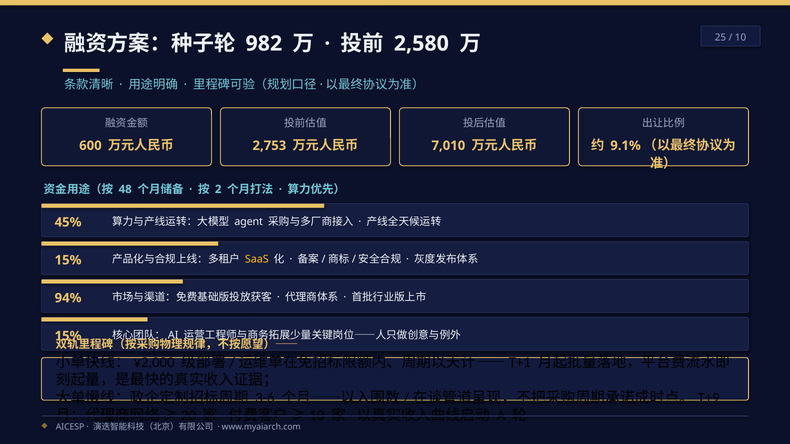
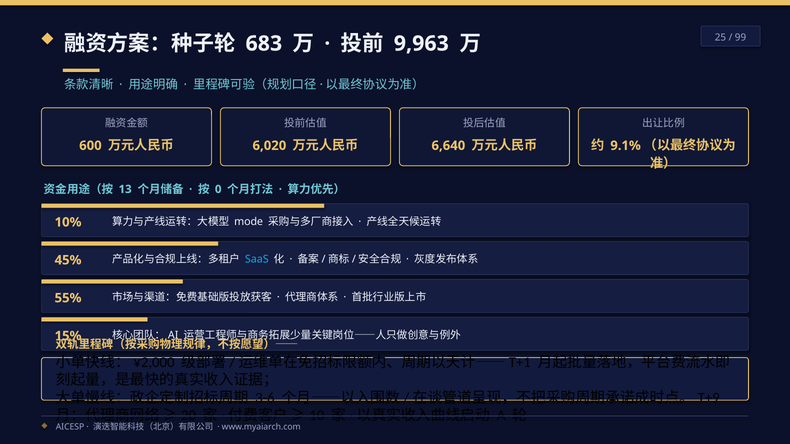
10: 10 -> 99 (741, 38)
982: 982 -> 683 (264, 44)
2,580: 2,580 -> 9,963 (421, 44)
2,753: 2,753 -> 6,020 (269, 146)
7,010: 7,010 -> 6,640 (448, 146)
48: 48 -> 13 (125, 189)
2: 2 -> 0 (218, 189)
45%: 45% -> 10% (68, 222)
agent: agent -> mode (249, 222)
15%: 15% -> 45% (68, 260)
SaaS colour: yellow -> light blue (257, 260)
94%: 94% -> 55% (68, 298)
